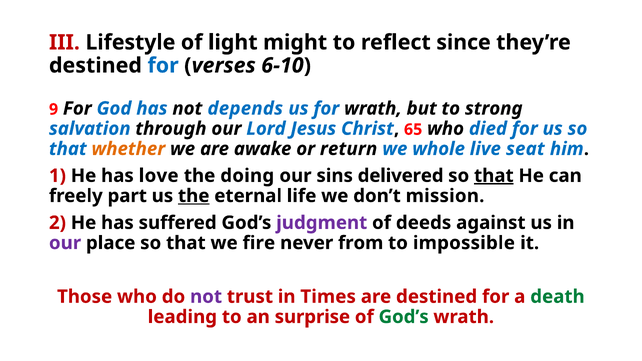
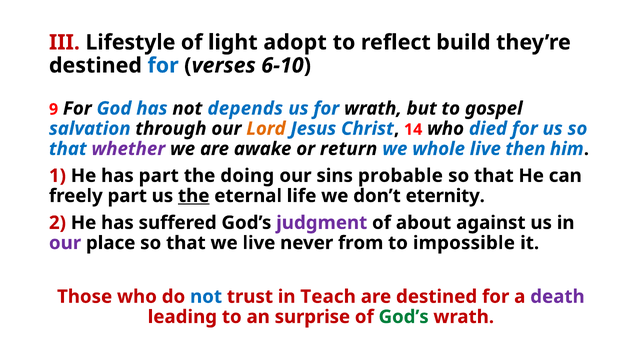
might: might -> adopt (295, 42)
since: since -> build (463, 42)
strong: strong -> gospel (494, 109)
Lord colour: blue -> orange (266, 129)
65: 65 -> 14 (413, 130)
whether colour: orange -> purple (128, 149)
seat: seat -> then (525, 149)
has love: love -> part (159, 176)
delivered: delivered -> probable (400, 176)
that underline: present -> none (494, 176)
mission: mission -> eternity (445, 196)
deeds: deeds -> about (424, 223)
we fire: fire -> live (259, 243)
not colour: purple -> blue (206, 297)
Times: Times -> Teach (328, 297)
death colour: green -> purple (557, 297)
